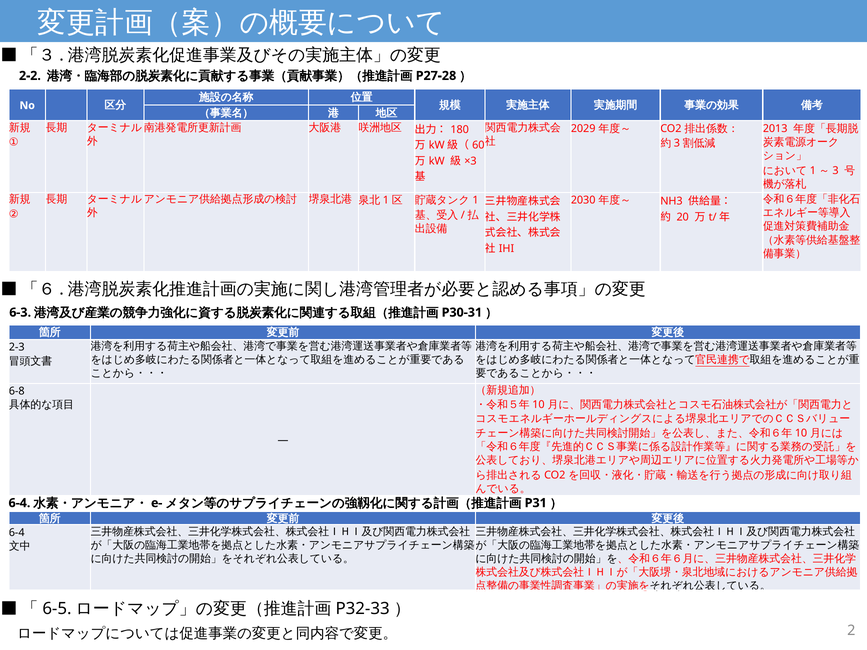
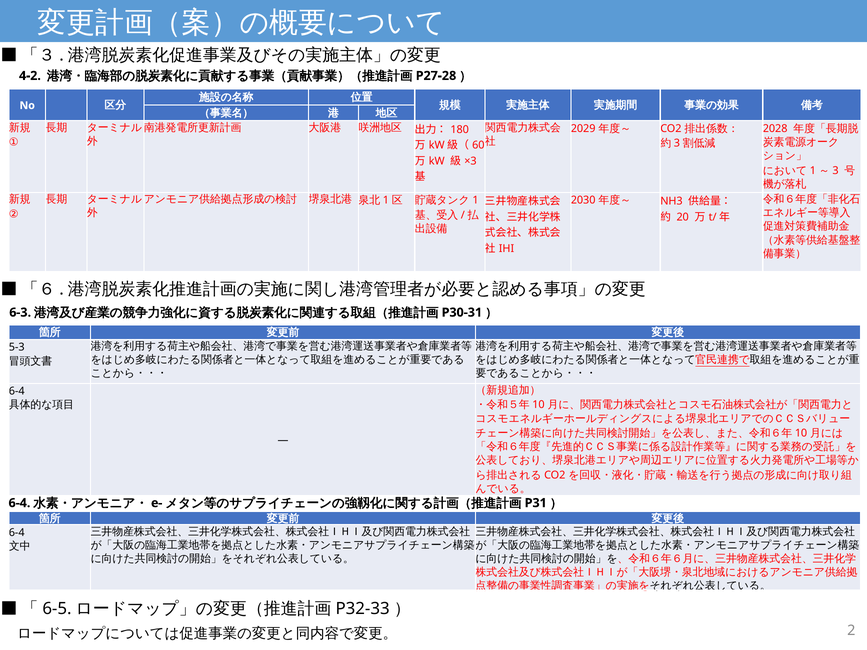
2-2: 2-2 -> 4-2 (30, 76)
2013: 2013 -> 2028 (775, 129)
2-3: 2-3 -> 5-3 (17, 348)
6-8: 6-8 -> 6-4 (17, 391)
